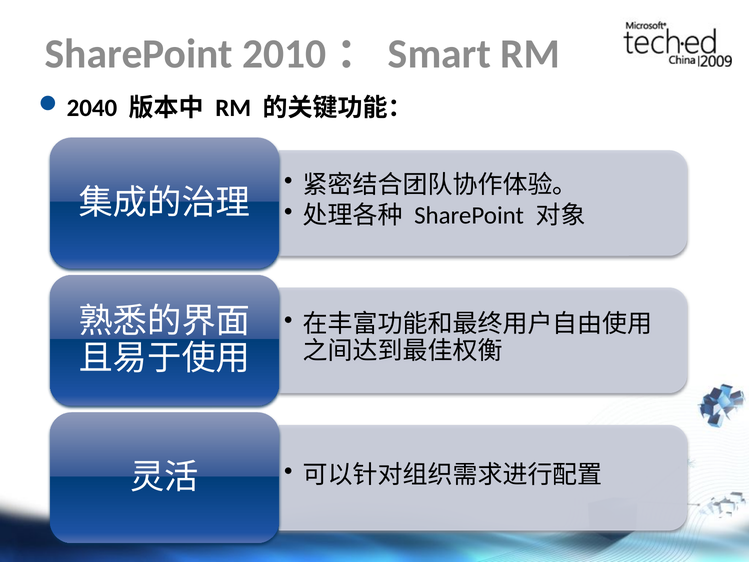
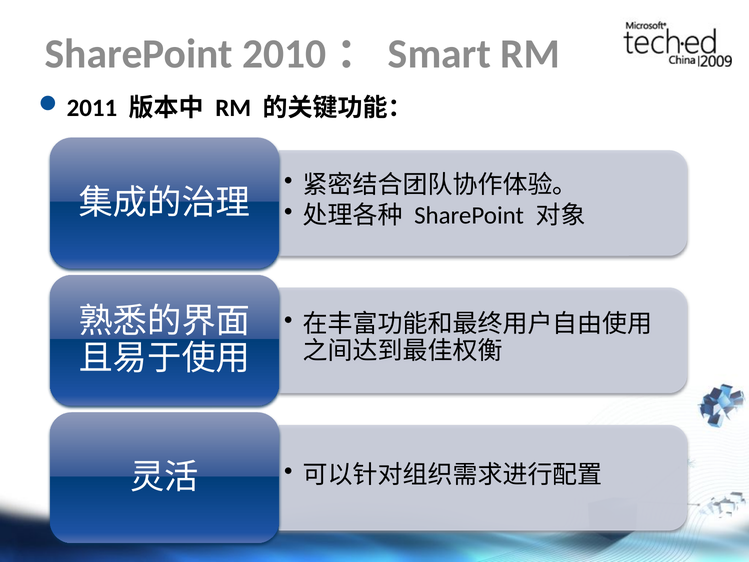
2040: 2040 -> 2011 (92, 108)
